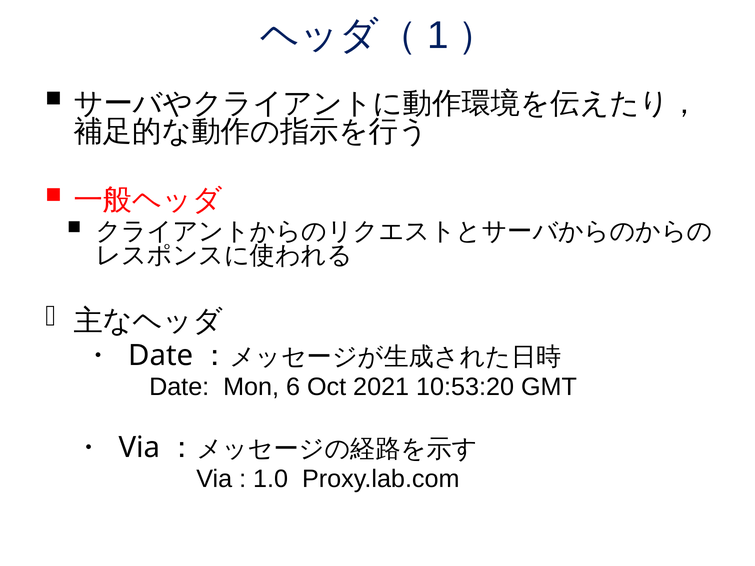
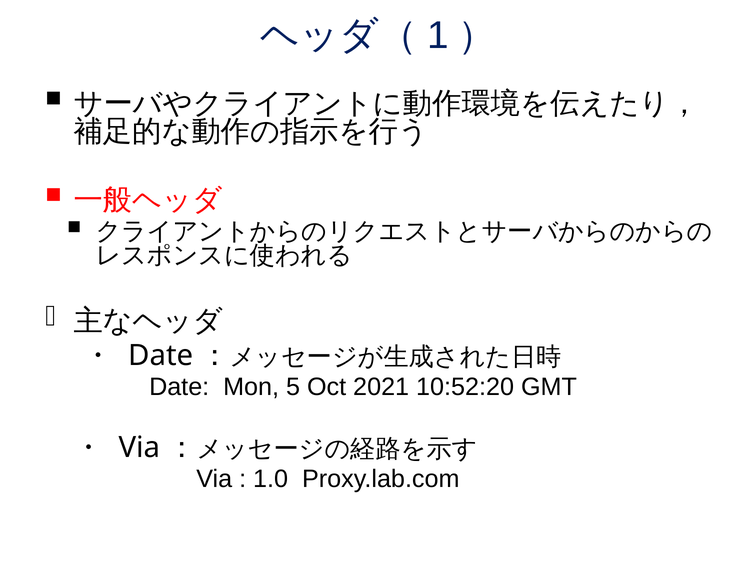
6: 6 -> 5 (293, 387)
10:53:20: 10:53:20 -> 10:52:20 (465, 387)
